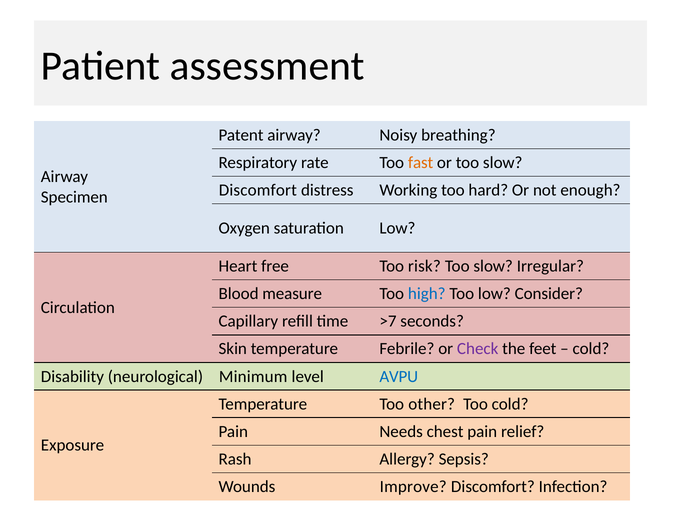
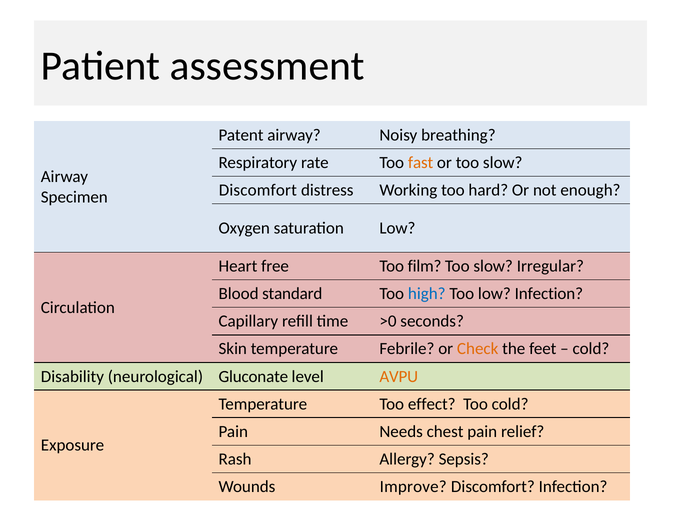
risk: risk -> film (425, 267)
measure: measure -> standard (292, 294)
low Consider: Consider -> Infection (549, 294)
>7: >7 -> >0 (388, 322)
Check colour: purple -> orange (478, 349)
Minimum: Minimum -> Gluconate (253, 377)
AVPU colour: blue -> orange (399, 377)
other: other -> effect (432, 405)
